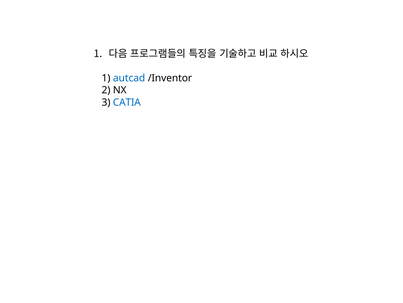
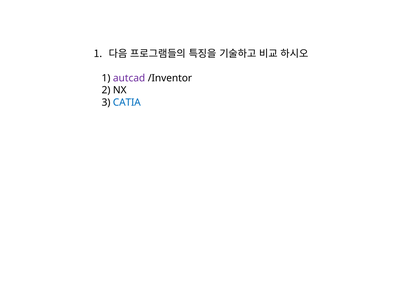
autcad colour: blue -> purple (129, 78)
